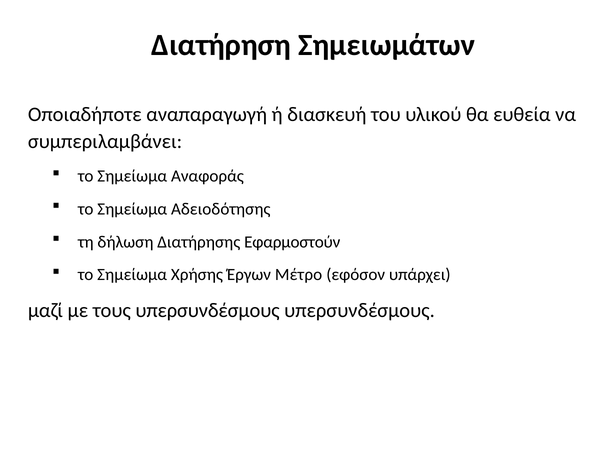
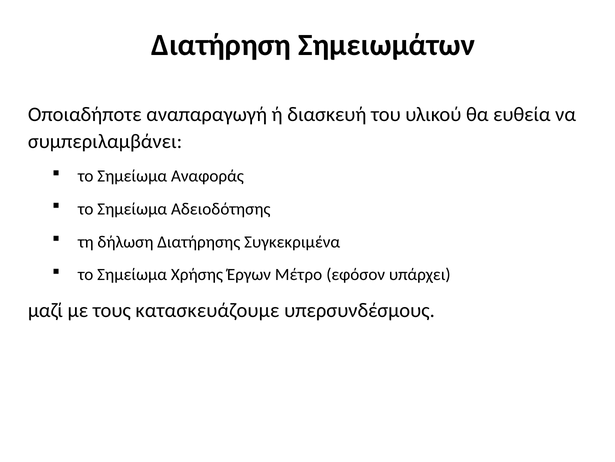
Εφαρμοστούν: Εφαρμοστούν -> Συγκεκριμένα (292, 242)
τους υπερσυνδέσμους: υπερσυνδέσμους -> κατασκευάζουμε (207, 310)
